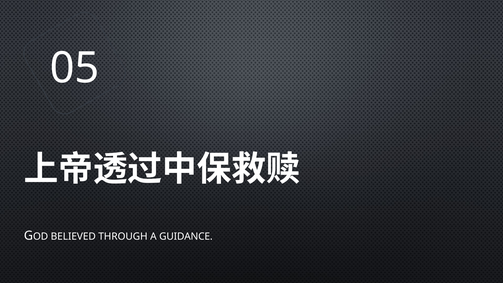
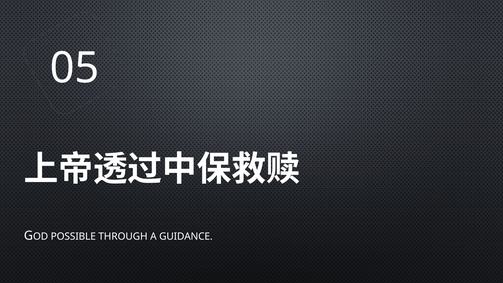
BELIEVED: BELIEVED -> POSSIBLE (73, 236)
